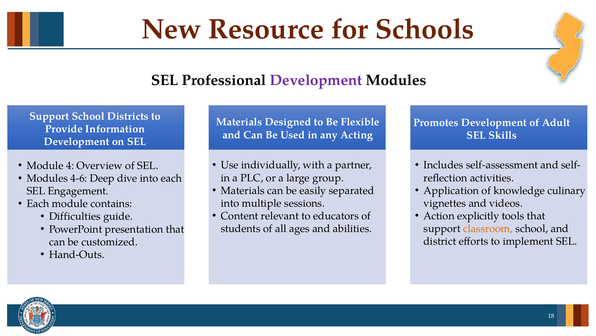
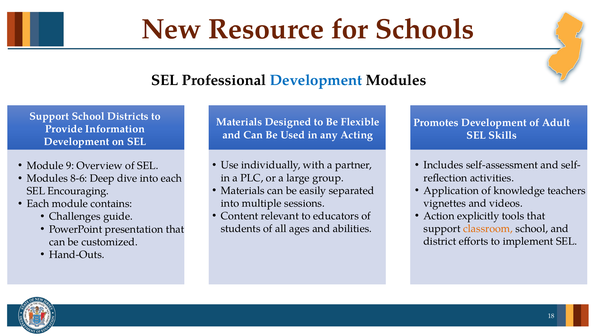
Development colour: purple -> blue (316, 80)
4: 4 -> 9 (70, 165)
4-6: 4-6 -> 8-6 (79, 178)
culinary: culinary -> teachers (567, 190)
Engagement: Engagement -> Encouraging (78, 191)
Difficulties: Difficulties -> Challenges (75, 216)
